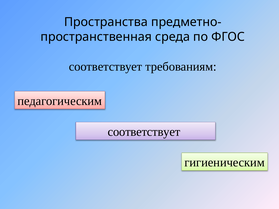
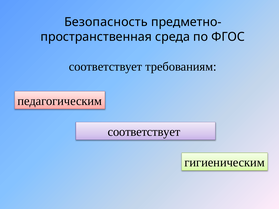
Пространства: Пространства -> Безопасность (106, 22)
